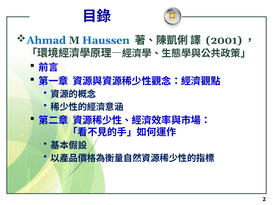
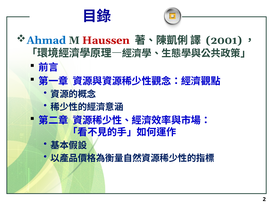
Haussen colour: blue -> red (106, 40)
